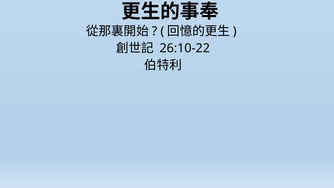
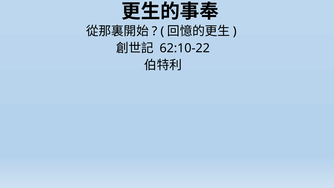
26:10-22: 26:10-22 -> 62:10-22 (185, 48)
